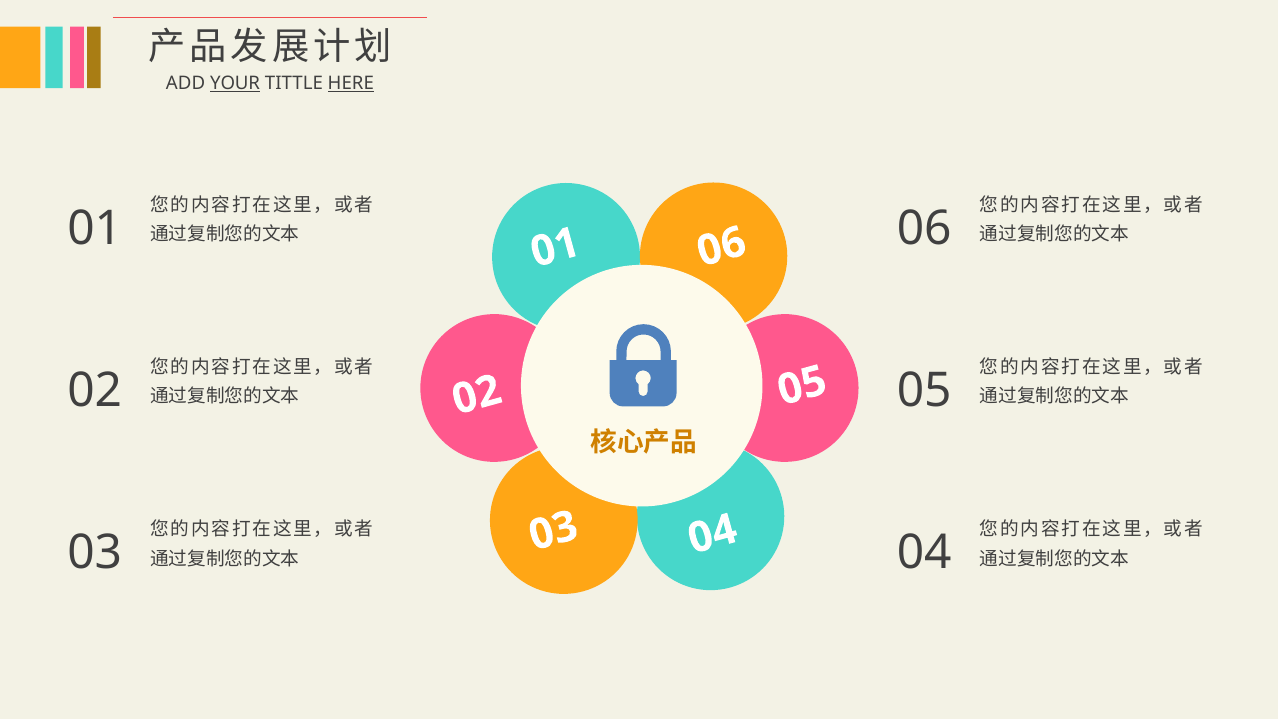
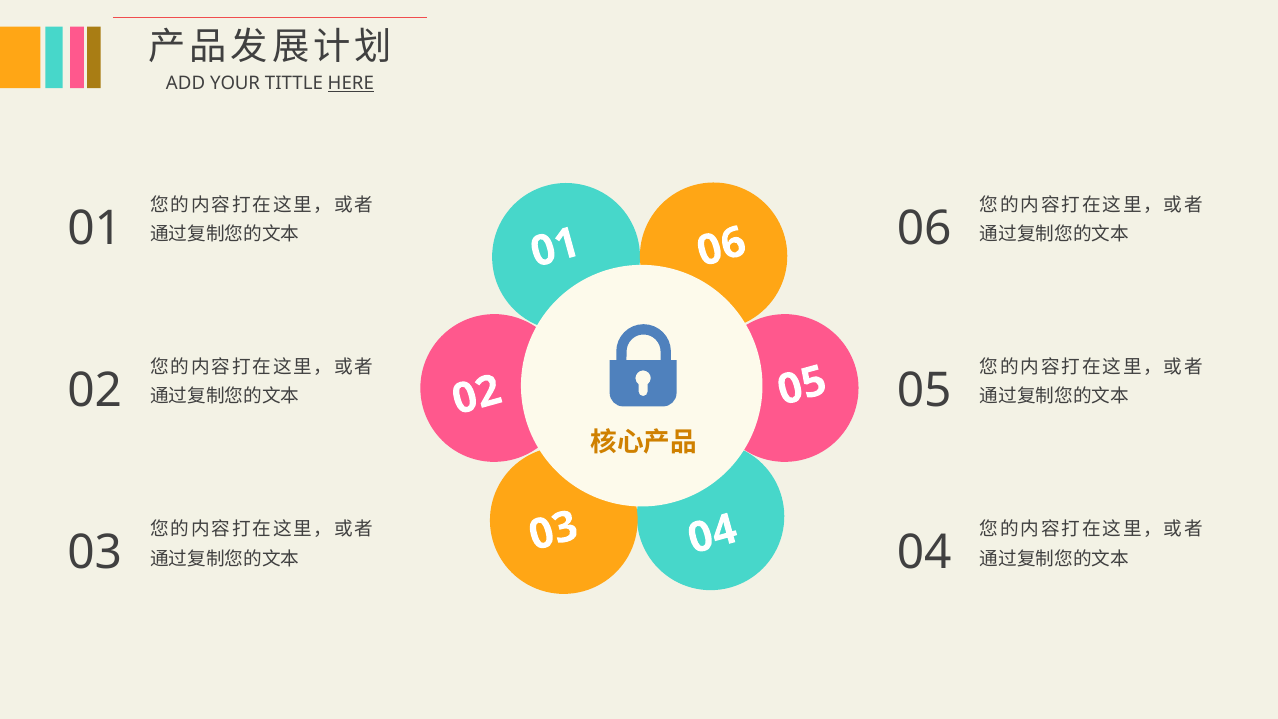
YOUR underline: present -> none (235, 84)
